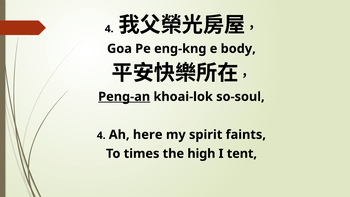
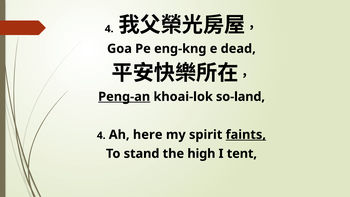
body: body -> dead (238, 49)
so-soul: so-soul -> so-land (240, 97)
faints underline: none -> present (246, 135)
times: times -> stand (142, 154)
